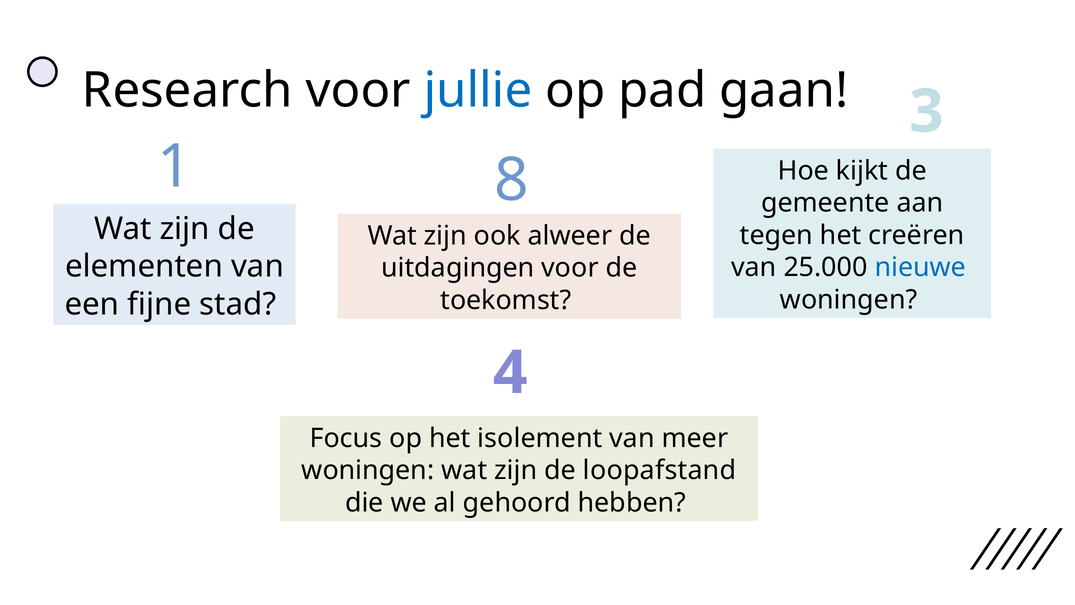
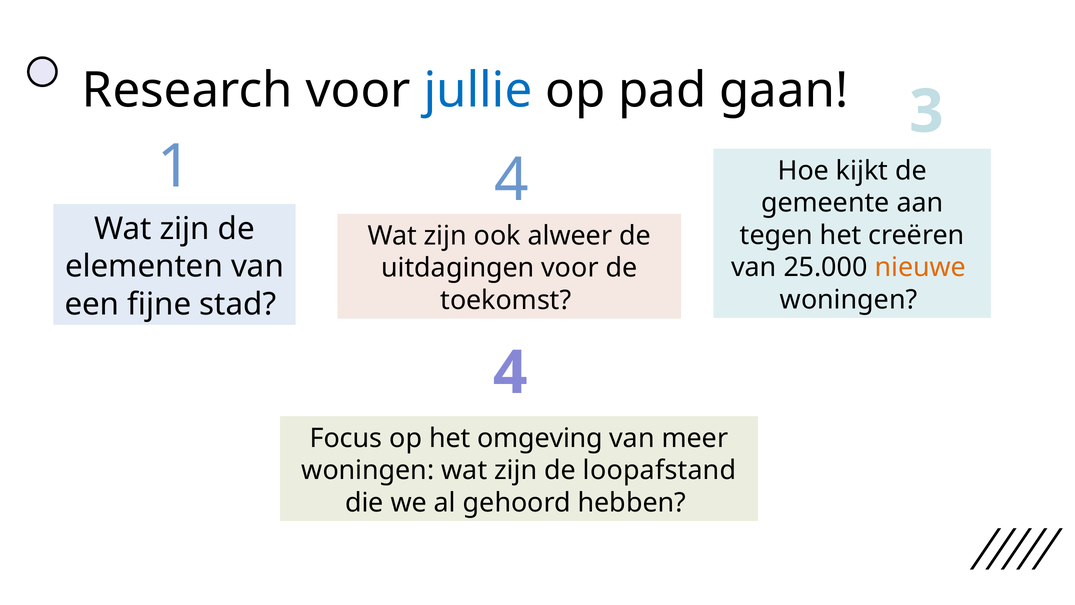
1 8: 8 -> 4 (512, 180)
nieuwe colour: blue -> orange (920, 267)
isolement: isolement -> omgeving (540, 438)
